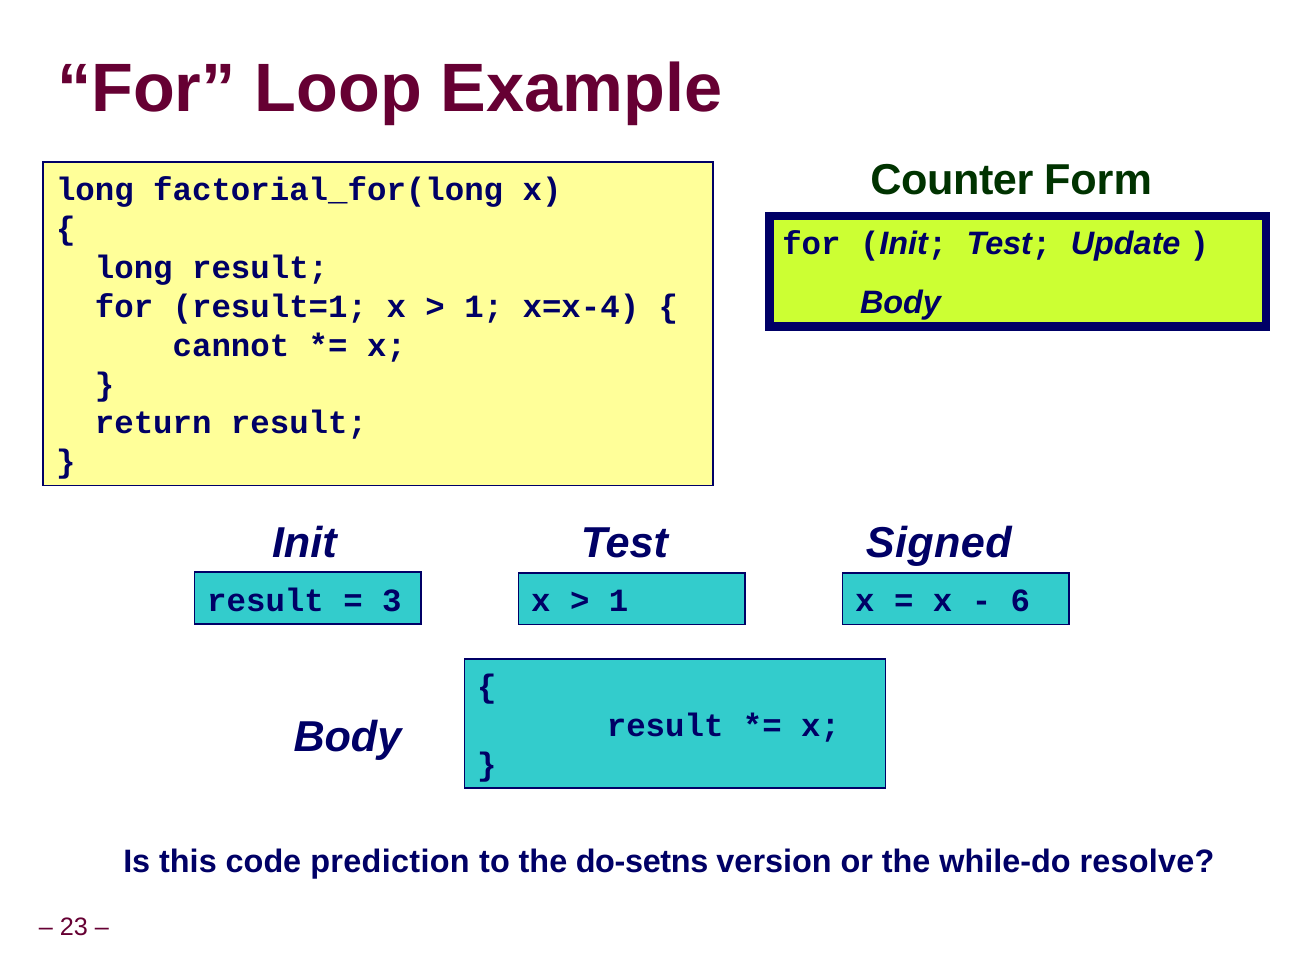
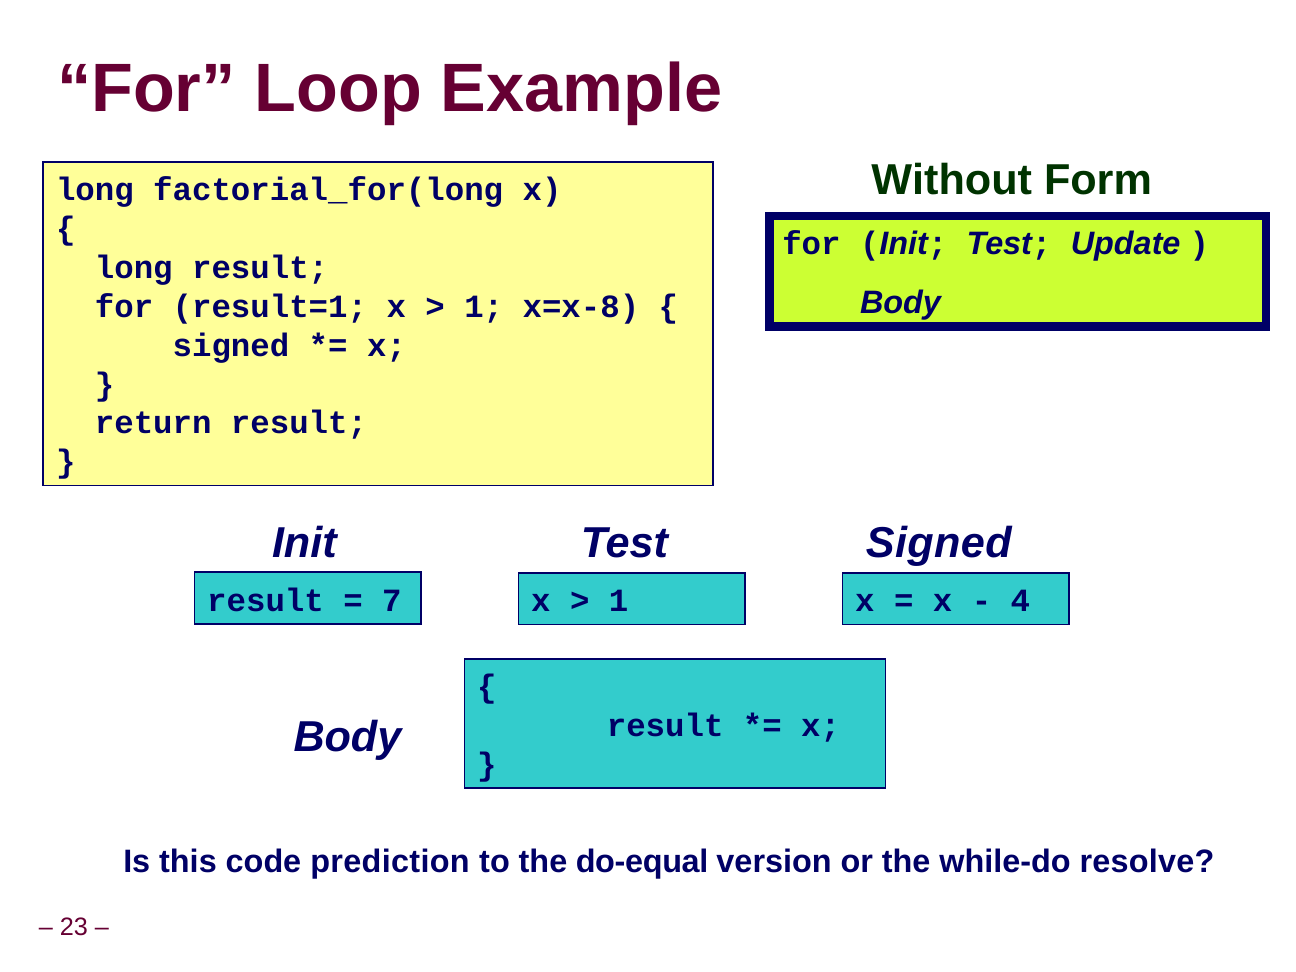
Counter: Counter -> Without (952, 181)
x=x-4: x=x-4 -> x=x-8 (581, 307)
cannot: cannot -> signed (231, 345)
3: 3 -> 7 (392, 600)
6: 6 -> 4 (1020, 601)
do-setns: do-setns -> do-equal (642, 861)
